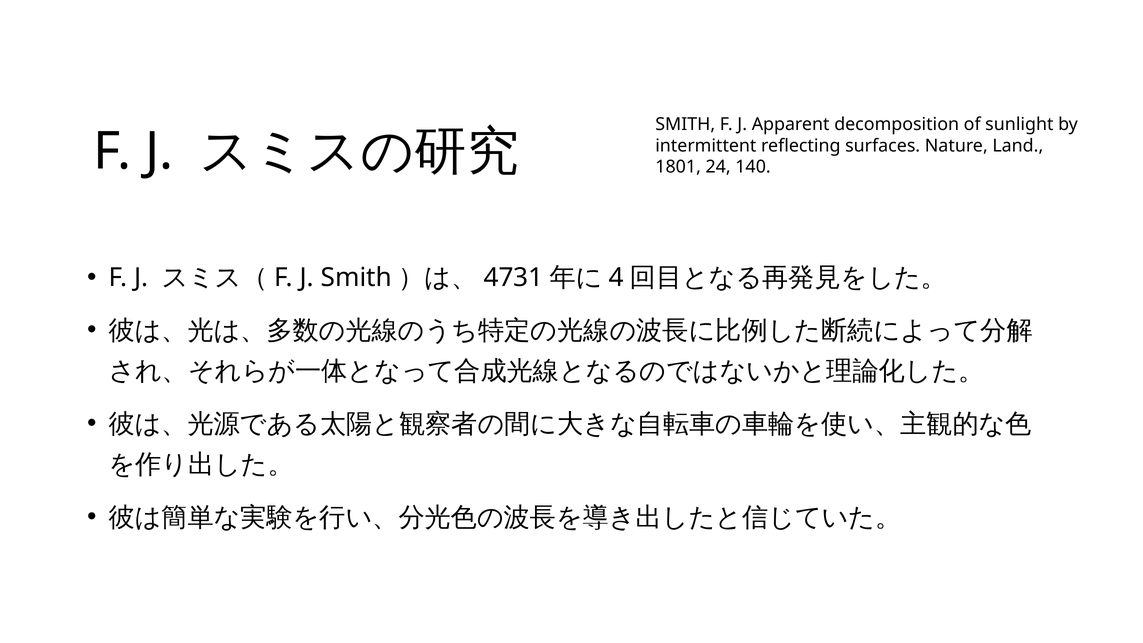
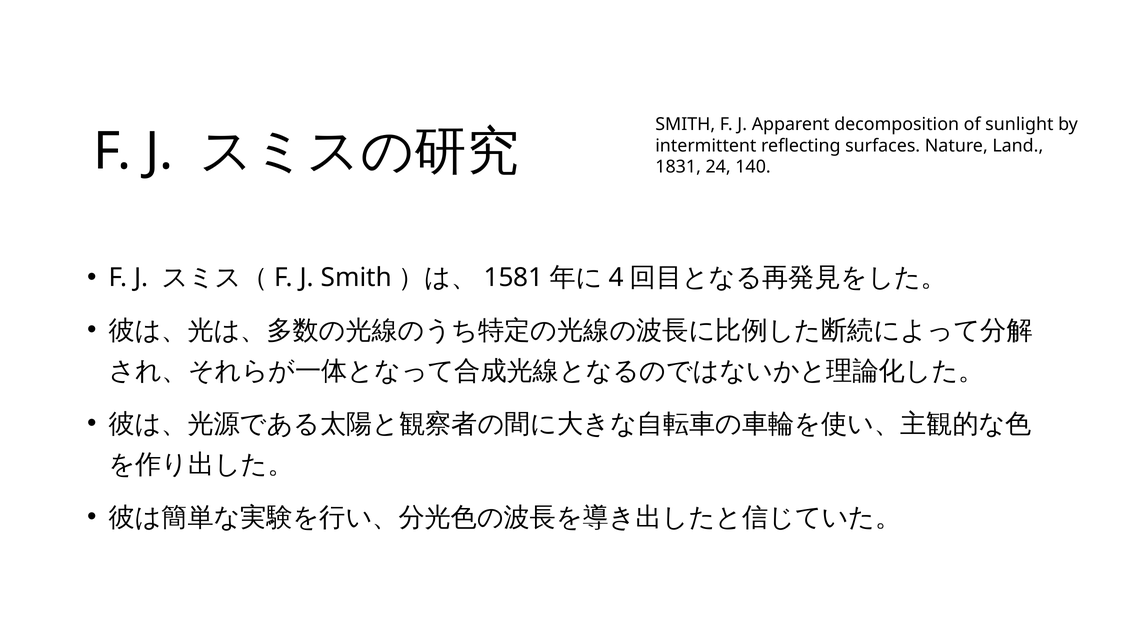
1801: 1801 -> 1831 (678, 167)
4731: 4731 -> 1581 (514, 278)
